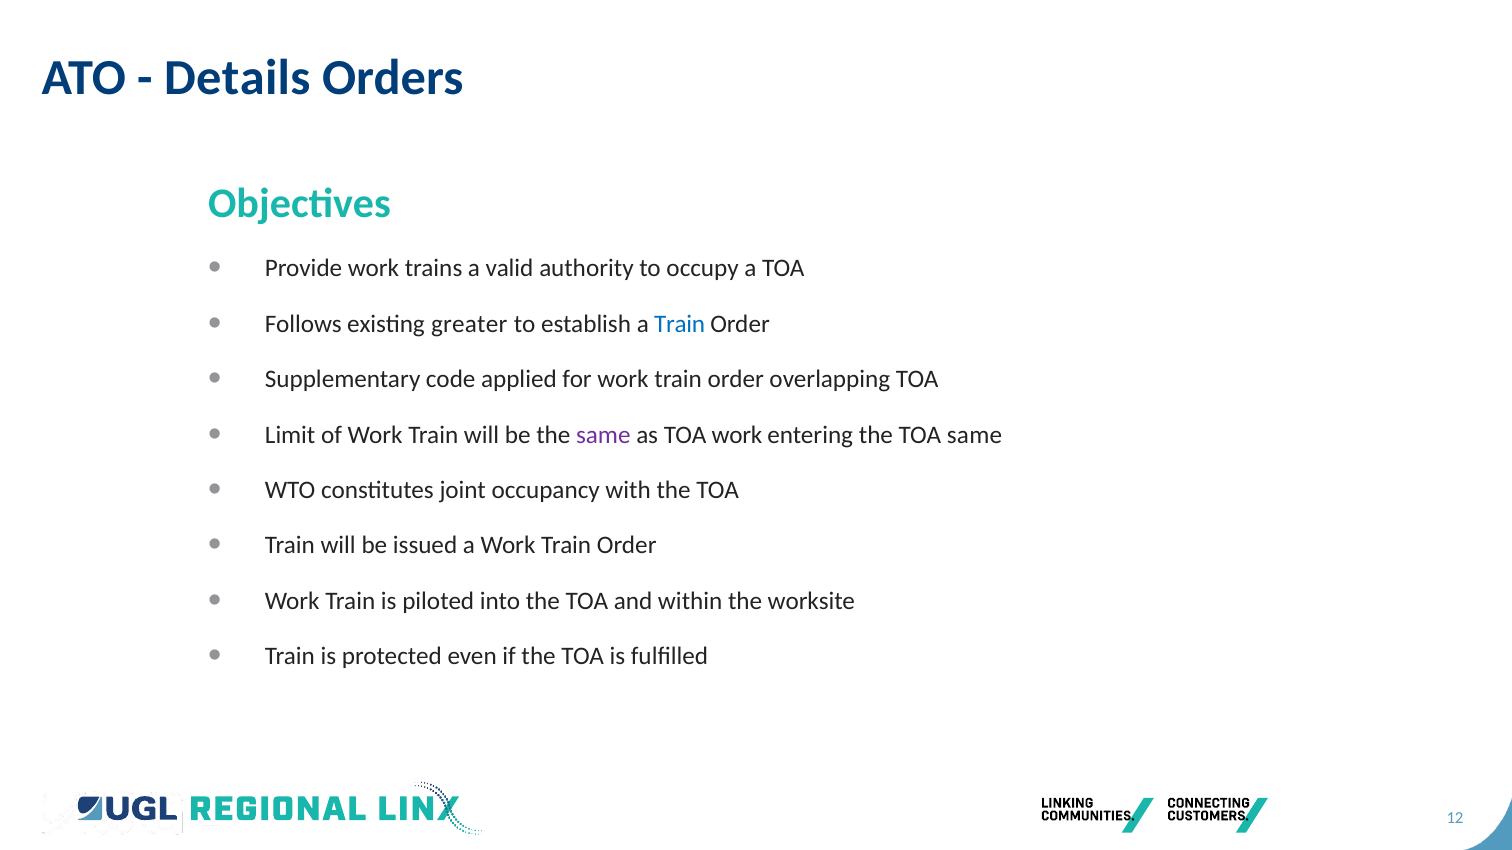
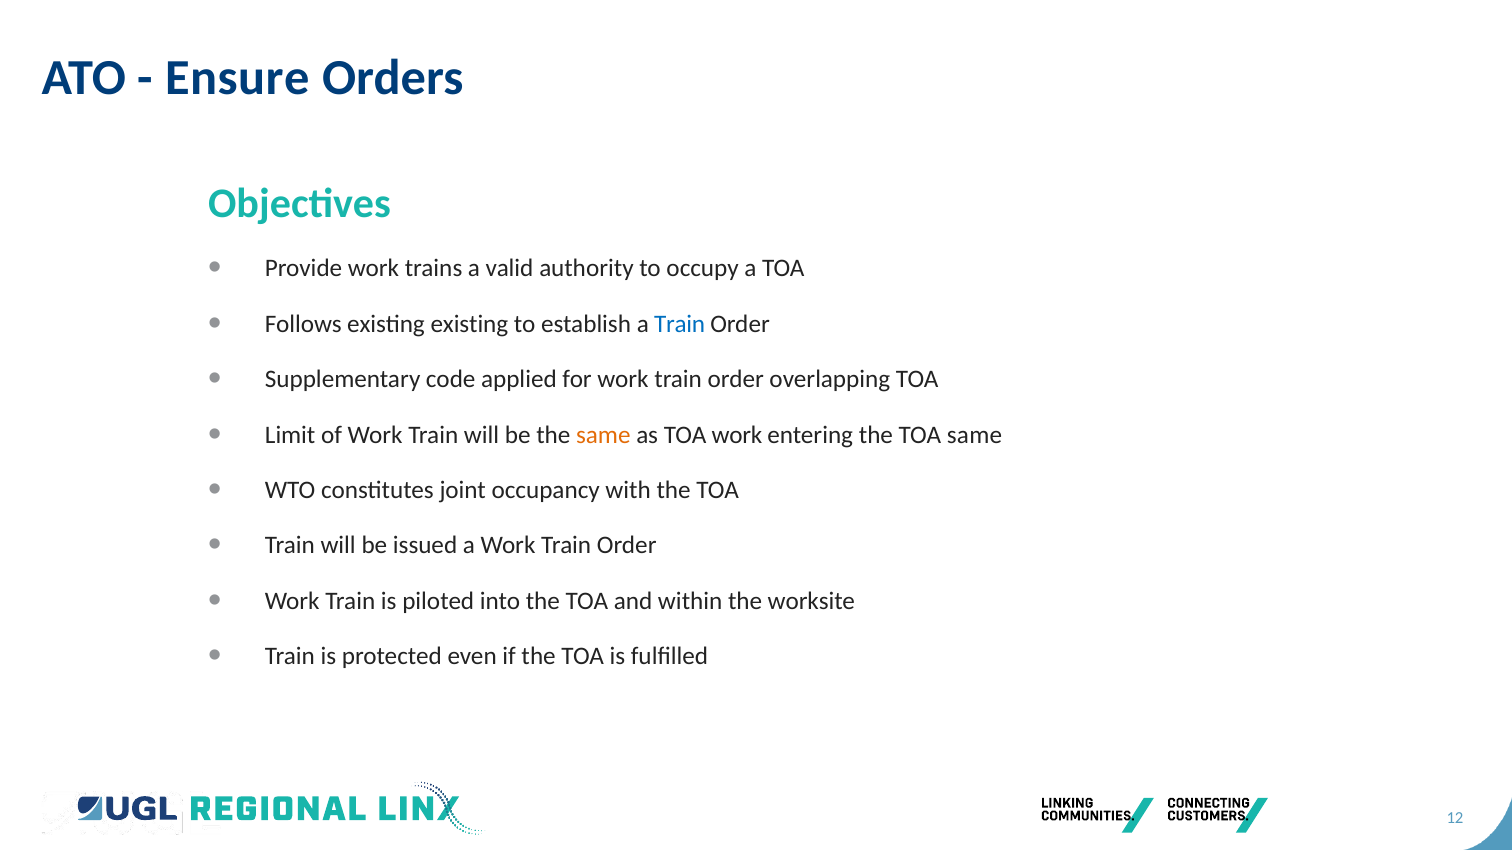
Details: Details -> Ensure (237, 78)
existing greater: greater -> existing (469, 324)
same colour: purple -> orange (603, 435)
